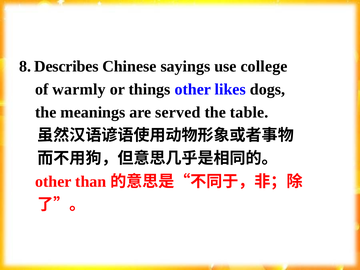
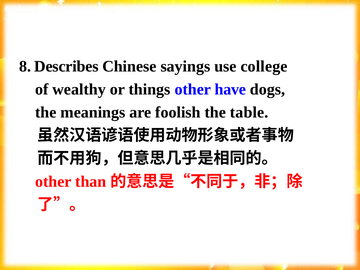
warmly: warmly -> wealthy (79, 89)
likes: likes -> have (230, 89)
served: served -> foolish (178, 112)
